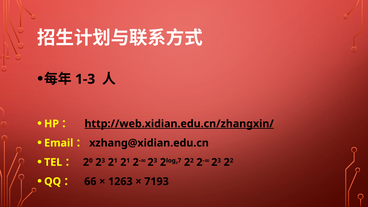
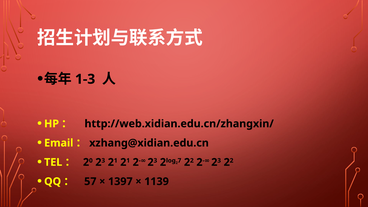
http://web.xidian.edu.cn/zhangxin/ underline: present -> none (179, 124)
66: 66 -> 57 (90, 181)
1263: 1263 -> 1397 (120, 181)
7193: 7193 -> 1139 (157, 181)
